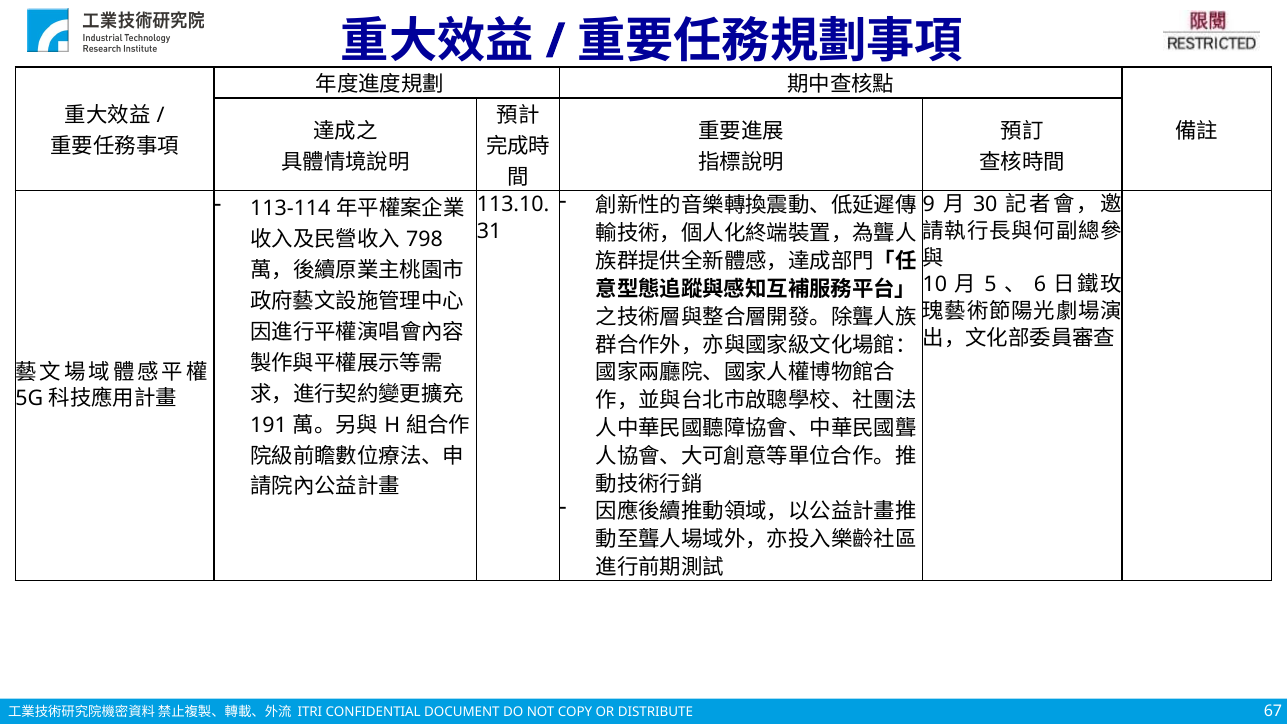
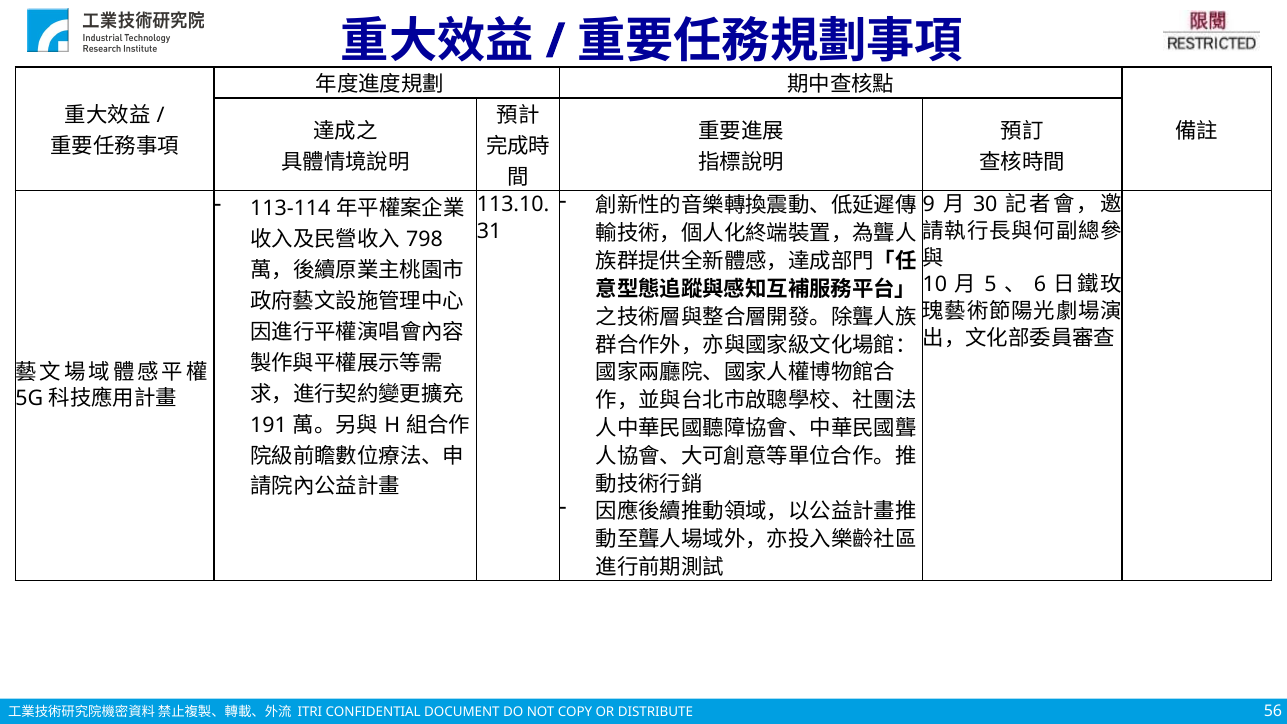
67: 67 -> 56 (1273, 711)
